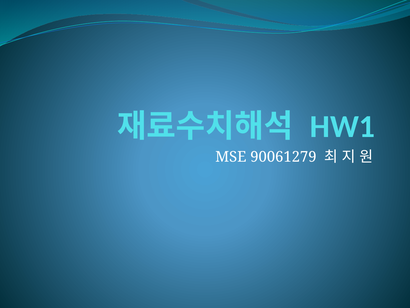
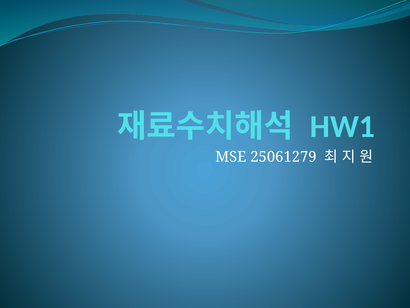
90061279: 90061279 -> 25061279 (283, 157)
